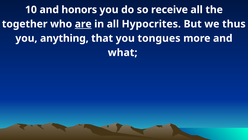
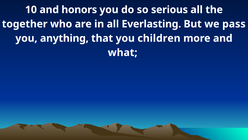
receive: receive -> serious (169, 10)
are underline: present -> none (83, 24)
Hypocrites: Hypocrites -> Everlasting (151, 24)
thus: thus -> pass (234, 24)
tongues: tongues -> children (159, 38)
